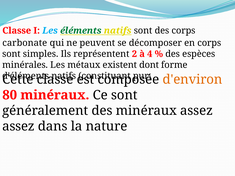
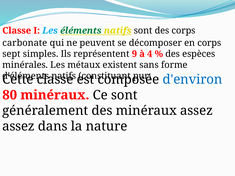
sont: sont -> sept (11, 54)
2: 2 -> 9 (134, 54)
dont: dont -> sans (149, 65)
d'environ colour: orange -> blue (192, 80)
